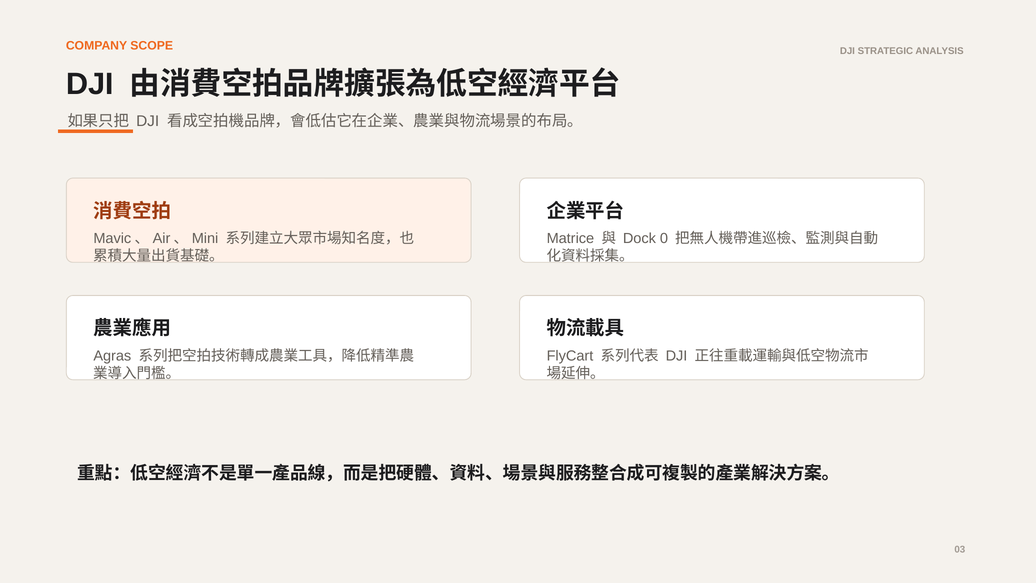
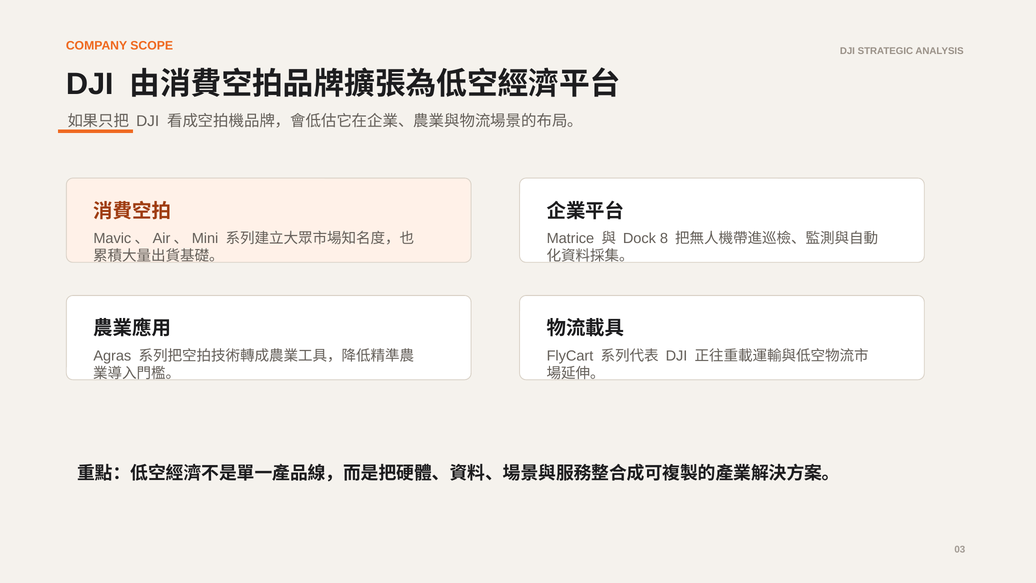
0: 0 -> 8 (664, 239)
